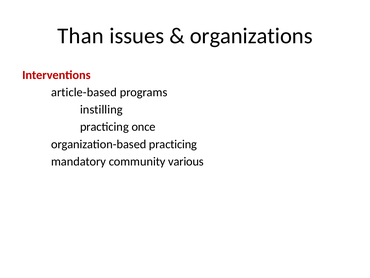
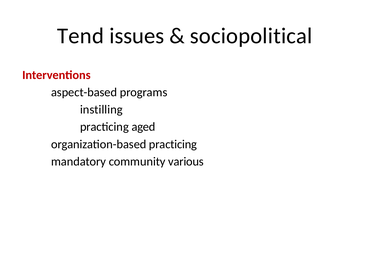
Than: Than -> Tend (81, 36)
organizations: organizations -> sociopolitical (251, 36)
article-based: article-based -> aspect-based (84, 92)
once: once -> aged (144, 127)
